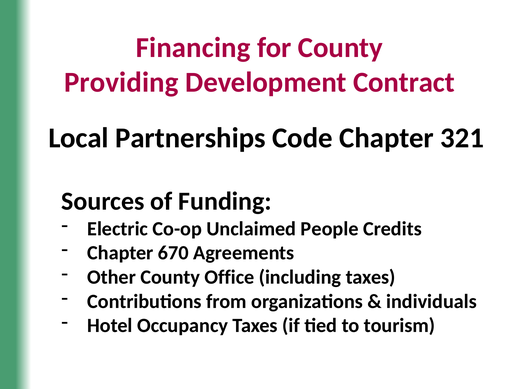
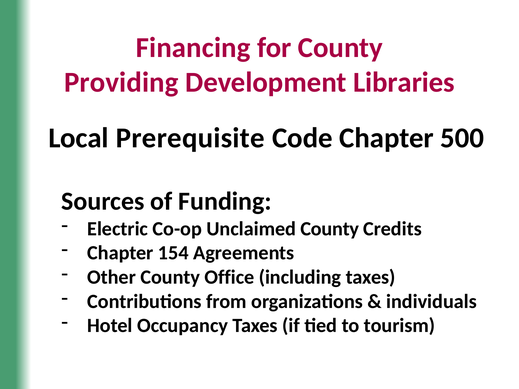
Contract: Contract -> Libraries (404, 82)
Partnerships: Partnerships -> Prerequisite (190, 138)
321: 321 -> 500 (462, 138)
Unclaimed People: People -> County (330, 229)
670: 670 -> 154 (173, 253)
